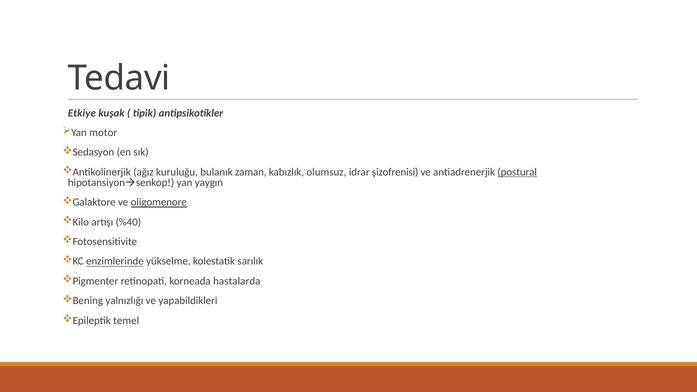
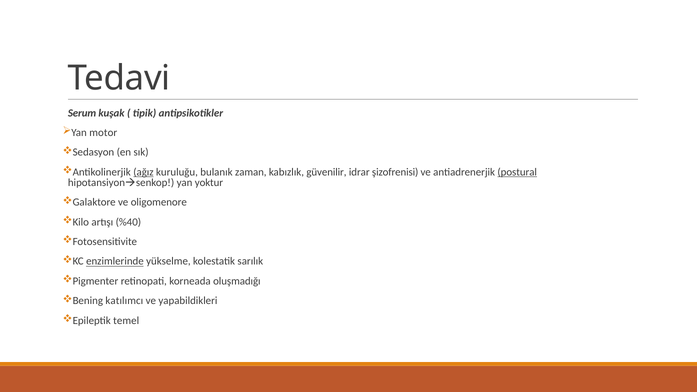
Etkiye: Etkiye -> Serum (82, 113)
ağız underline: none -> present (143, 172)
olumsuz: olumsuz -> güvenilir (326, 172)
yaygın: yaygın -> yoktur (209, 183)
oligomenore underline: present -> none (159, 202)
hastalarda: hastalarda -> oluşmadığı (237, 281)
yalnızlığı: yalnızlığı -> katılımcı (124, 301)
